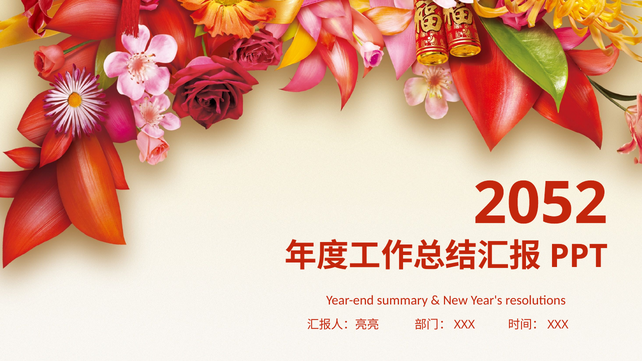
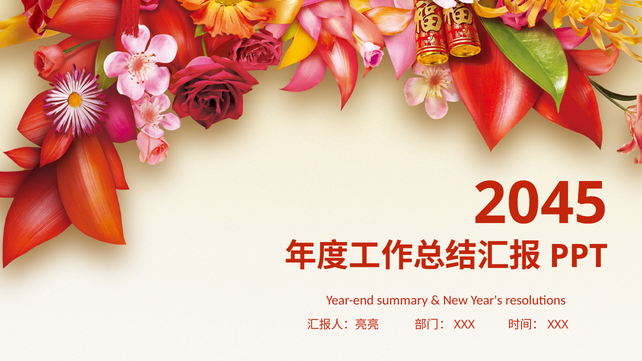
2052: 2052 -> 2045 (540, 204)
